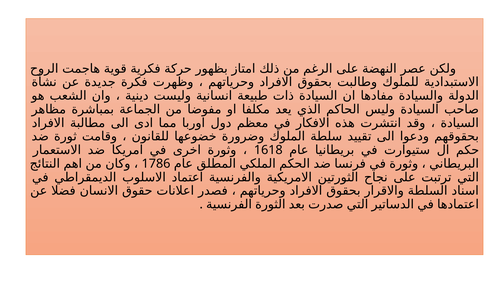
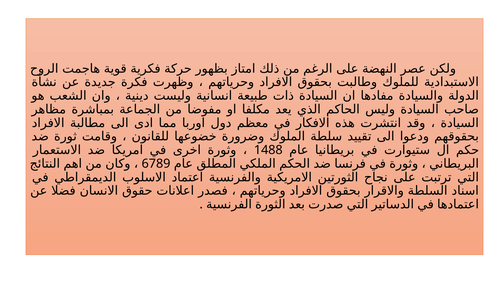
1618: 1618 -> 1488 (268, 150)
1786: 1786 -> 6789 (156, 164)
